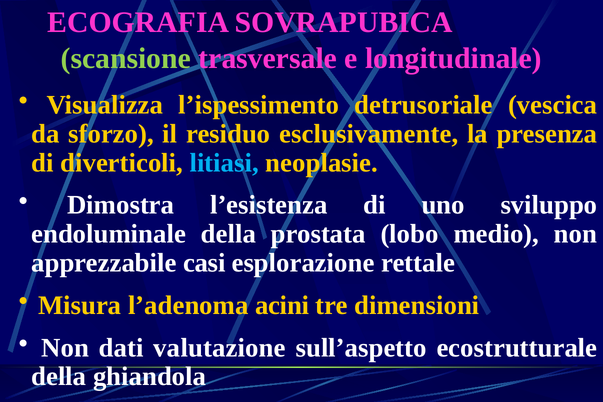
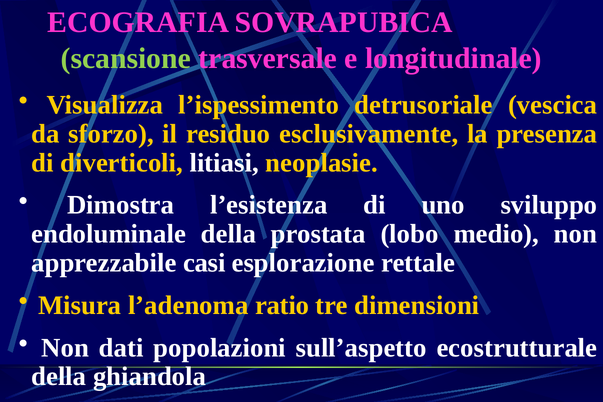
litiasi colour: light blue -> white (224, 163)
acini: acini -> ratio (282, 305)
valutazione: valutazione -> popolazioni (220, 348)
